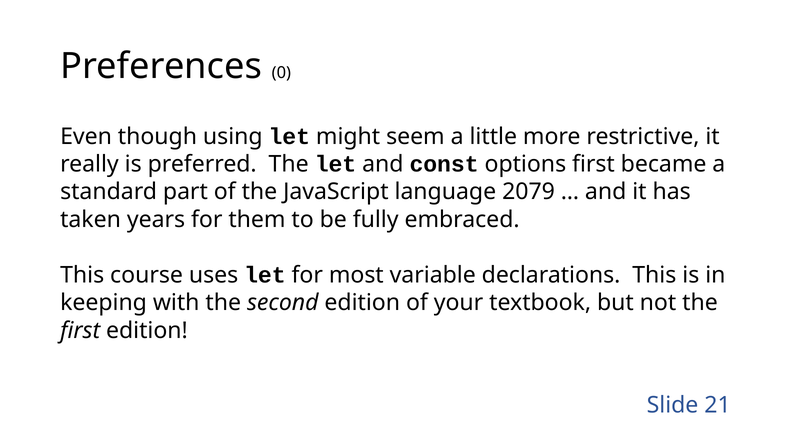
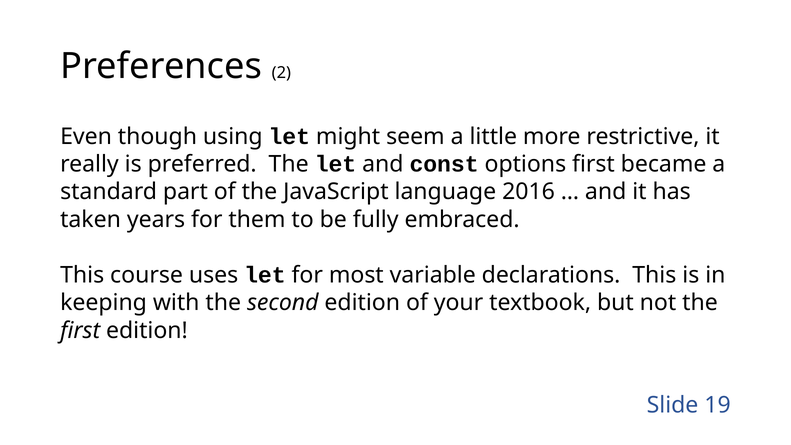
0: 0 -> 2 (281, 73)
2079: 2079 -> 2016 (529, 192)
21: 21 -> 19 (718, 405)
